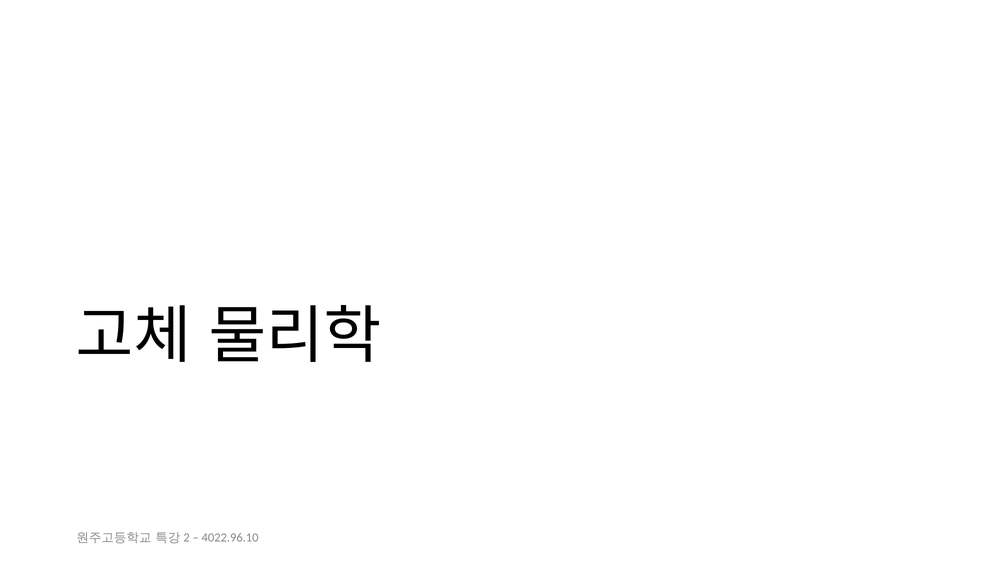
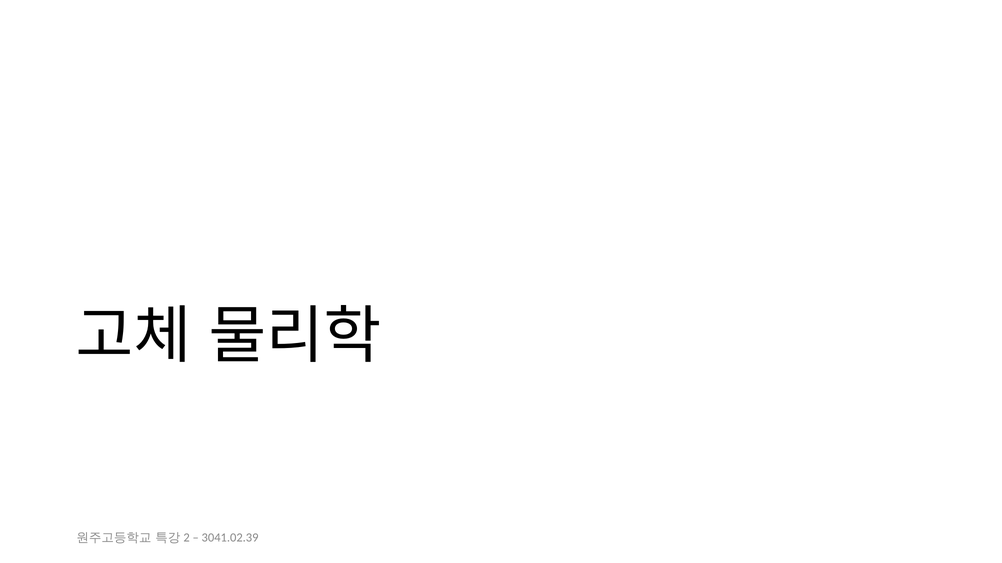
4022.96.10: 4022.96.10 -> 3041.02.39 (230, 538)
